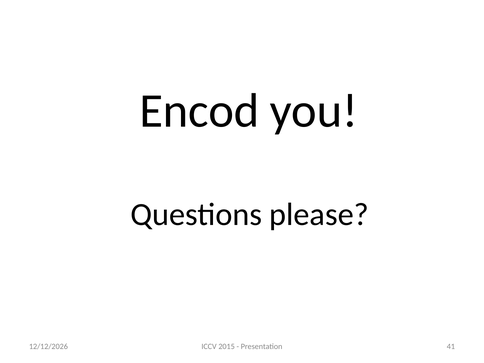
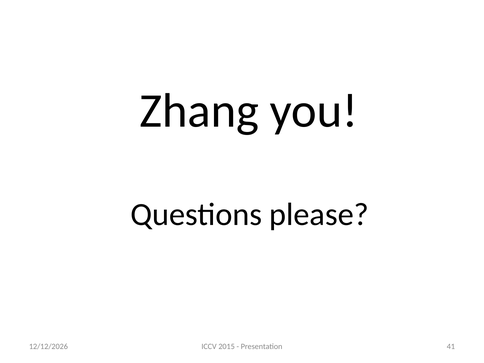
Encod: Encod -> Zhang (199, 111)
